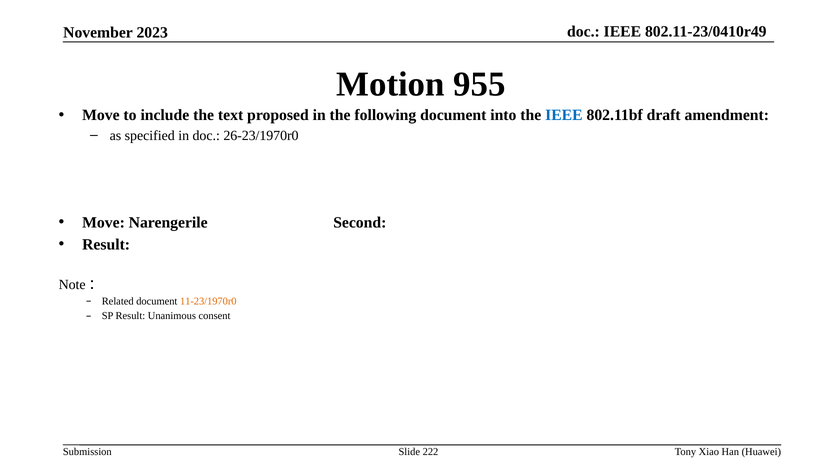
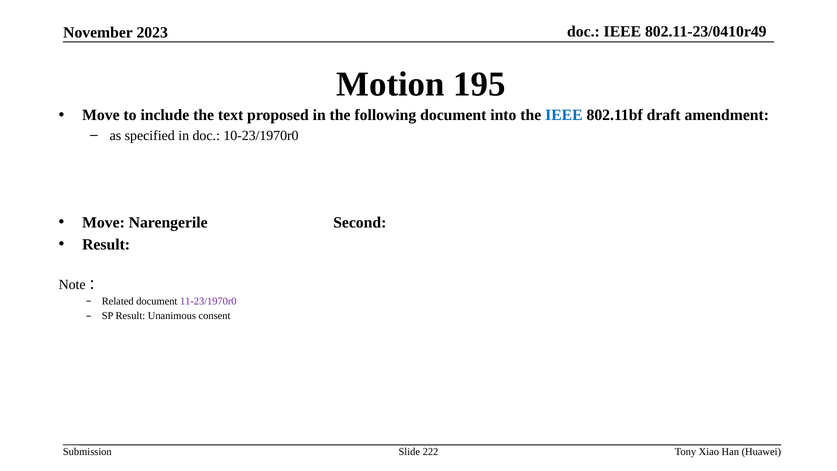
955: 955 -> 195 (480, 84)
26-23/1970r0: 26-23/1970r0 -> 10-23/1970r0 (261, 136)
11-23/1970r0 colour: orange -> purple (208, 301)
